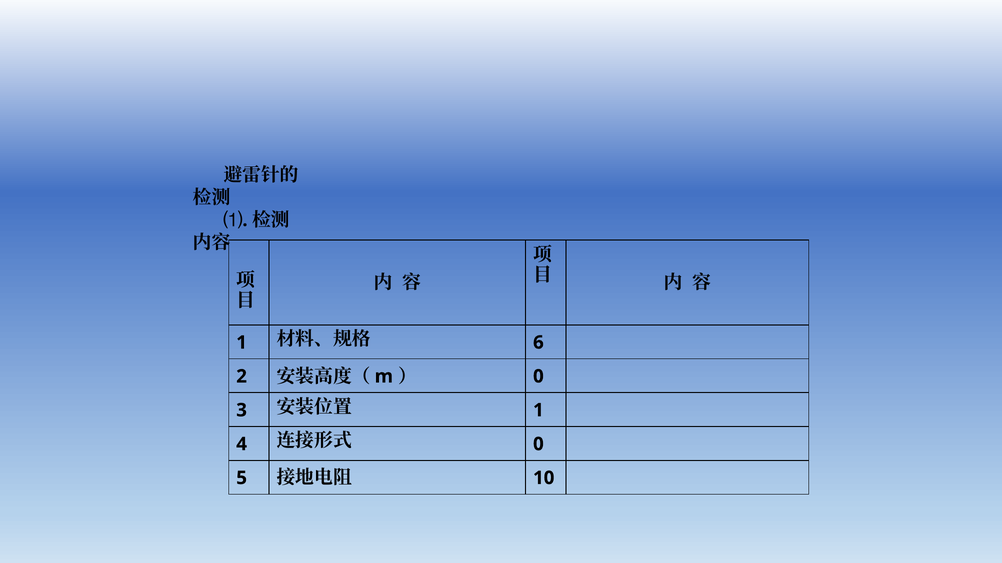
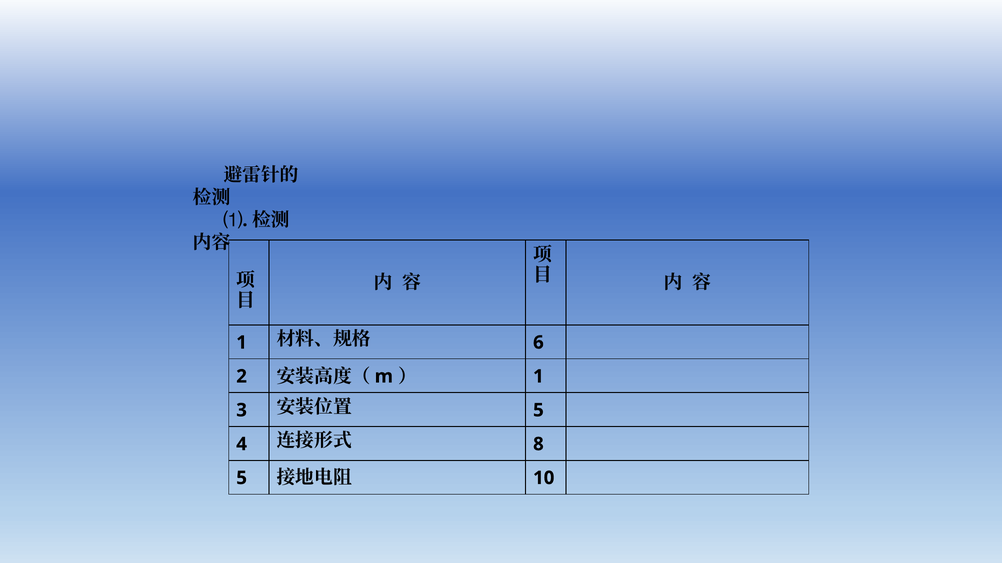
0: 0 -> 1 (538, 377)
1: 1 -> 5 (538, 411)
0: 0 -> 8 (538, 445)
